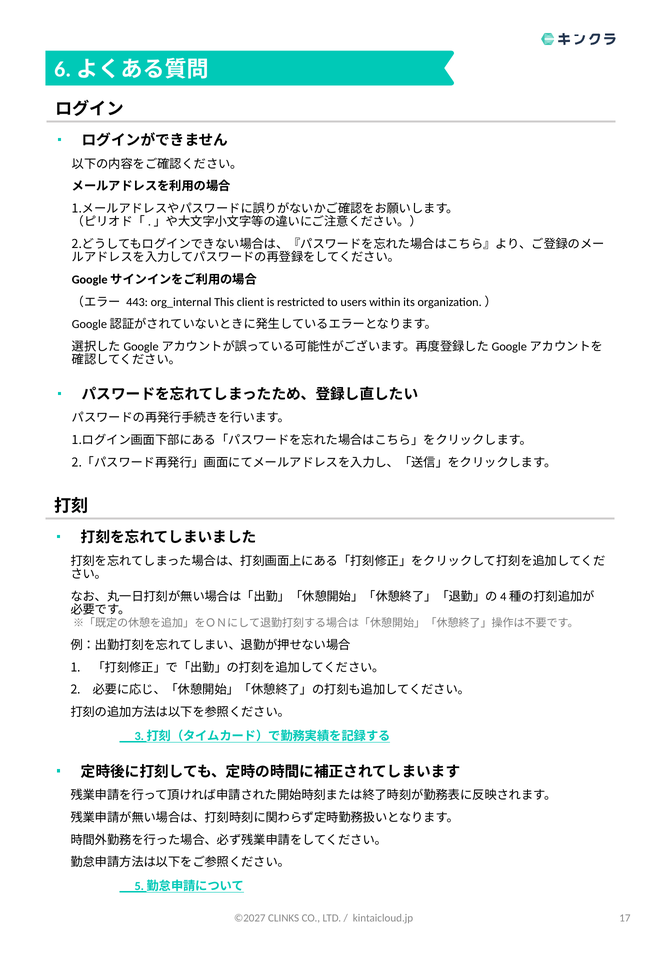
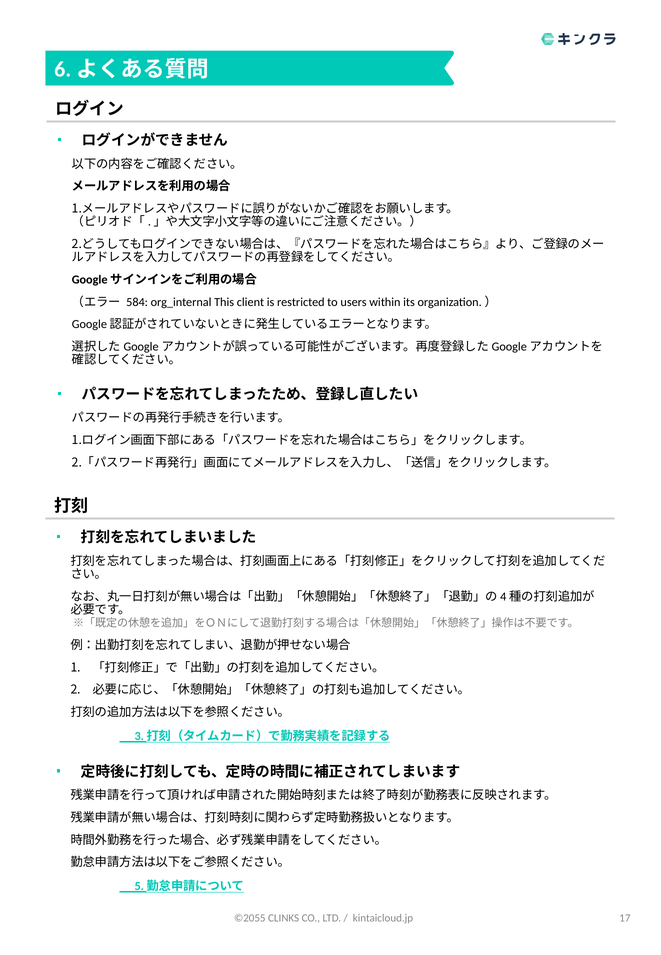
443: 443 -> 584 (137, 302)
©2027: ©2027 -> ©2055 (250, 918)
